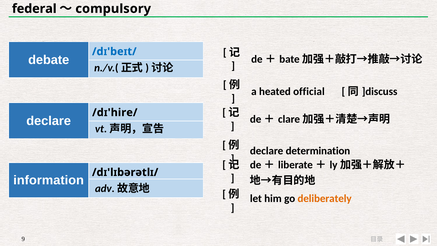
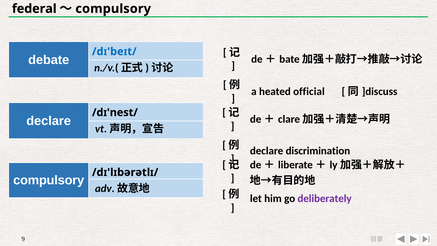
/dɪ'hire/: /dɪ'hire/ -> /dɪ'nest/ (115, 112)
determination: determination -> discrimination (318, 151)
information: information -> compulsory (49, 180)
deliberately colour: orange -> purple (325, 198)
